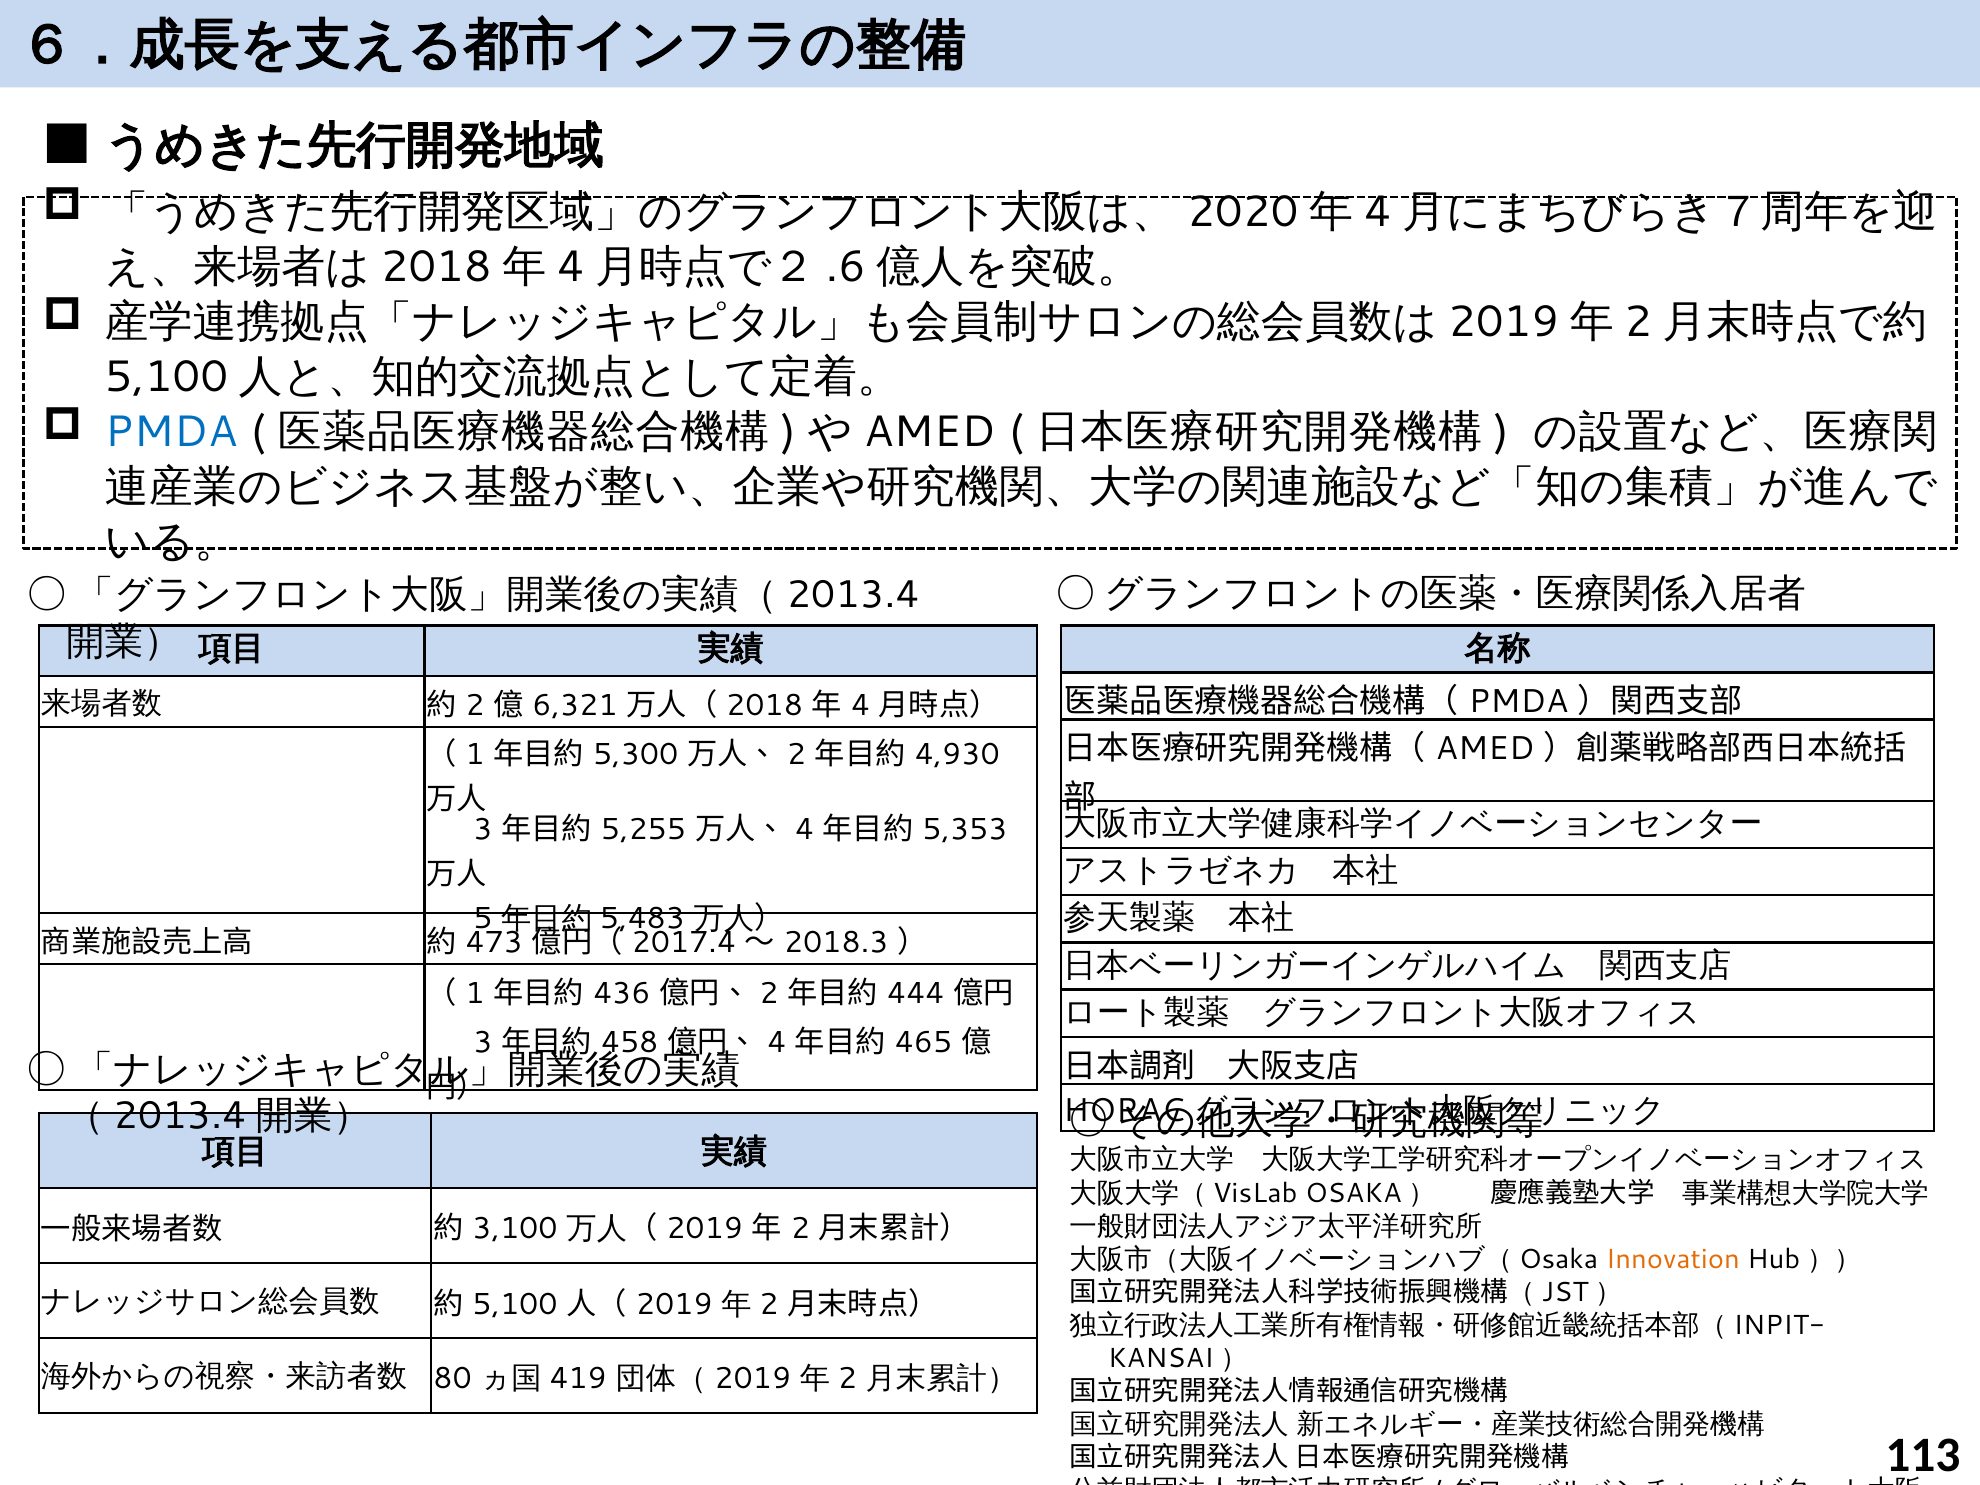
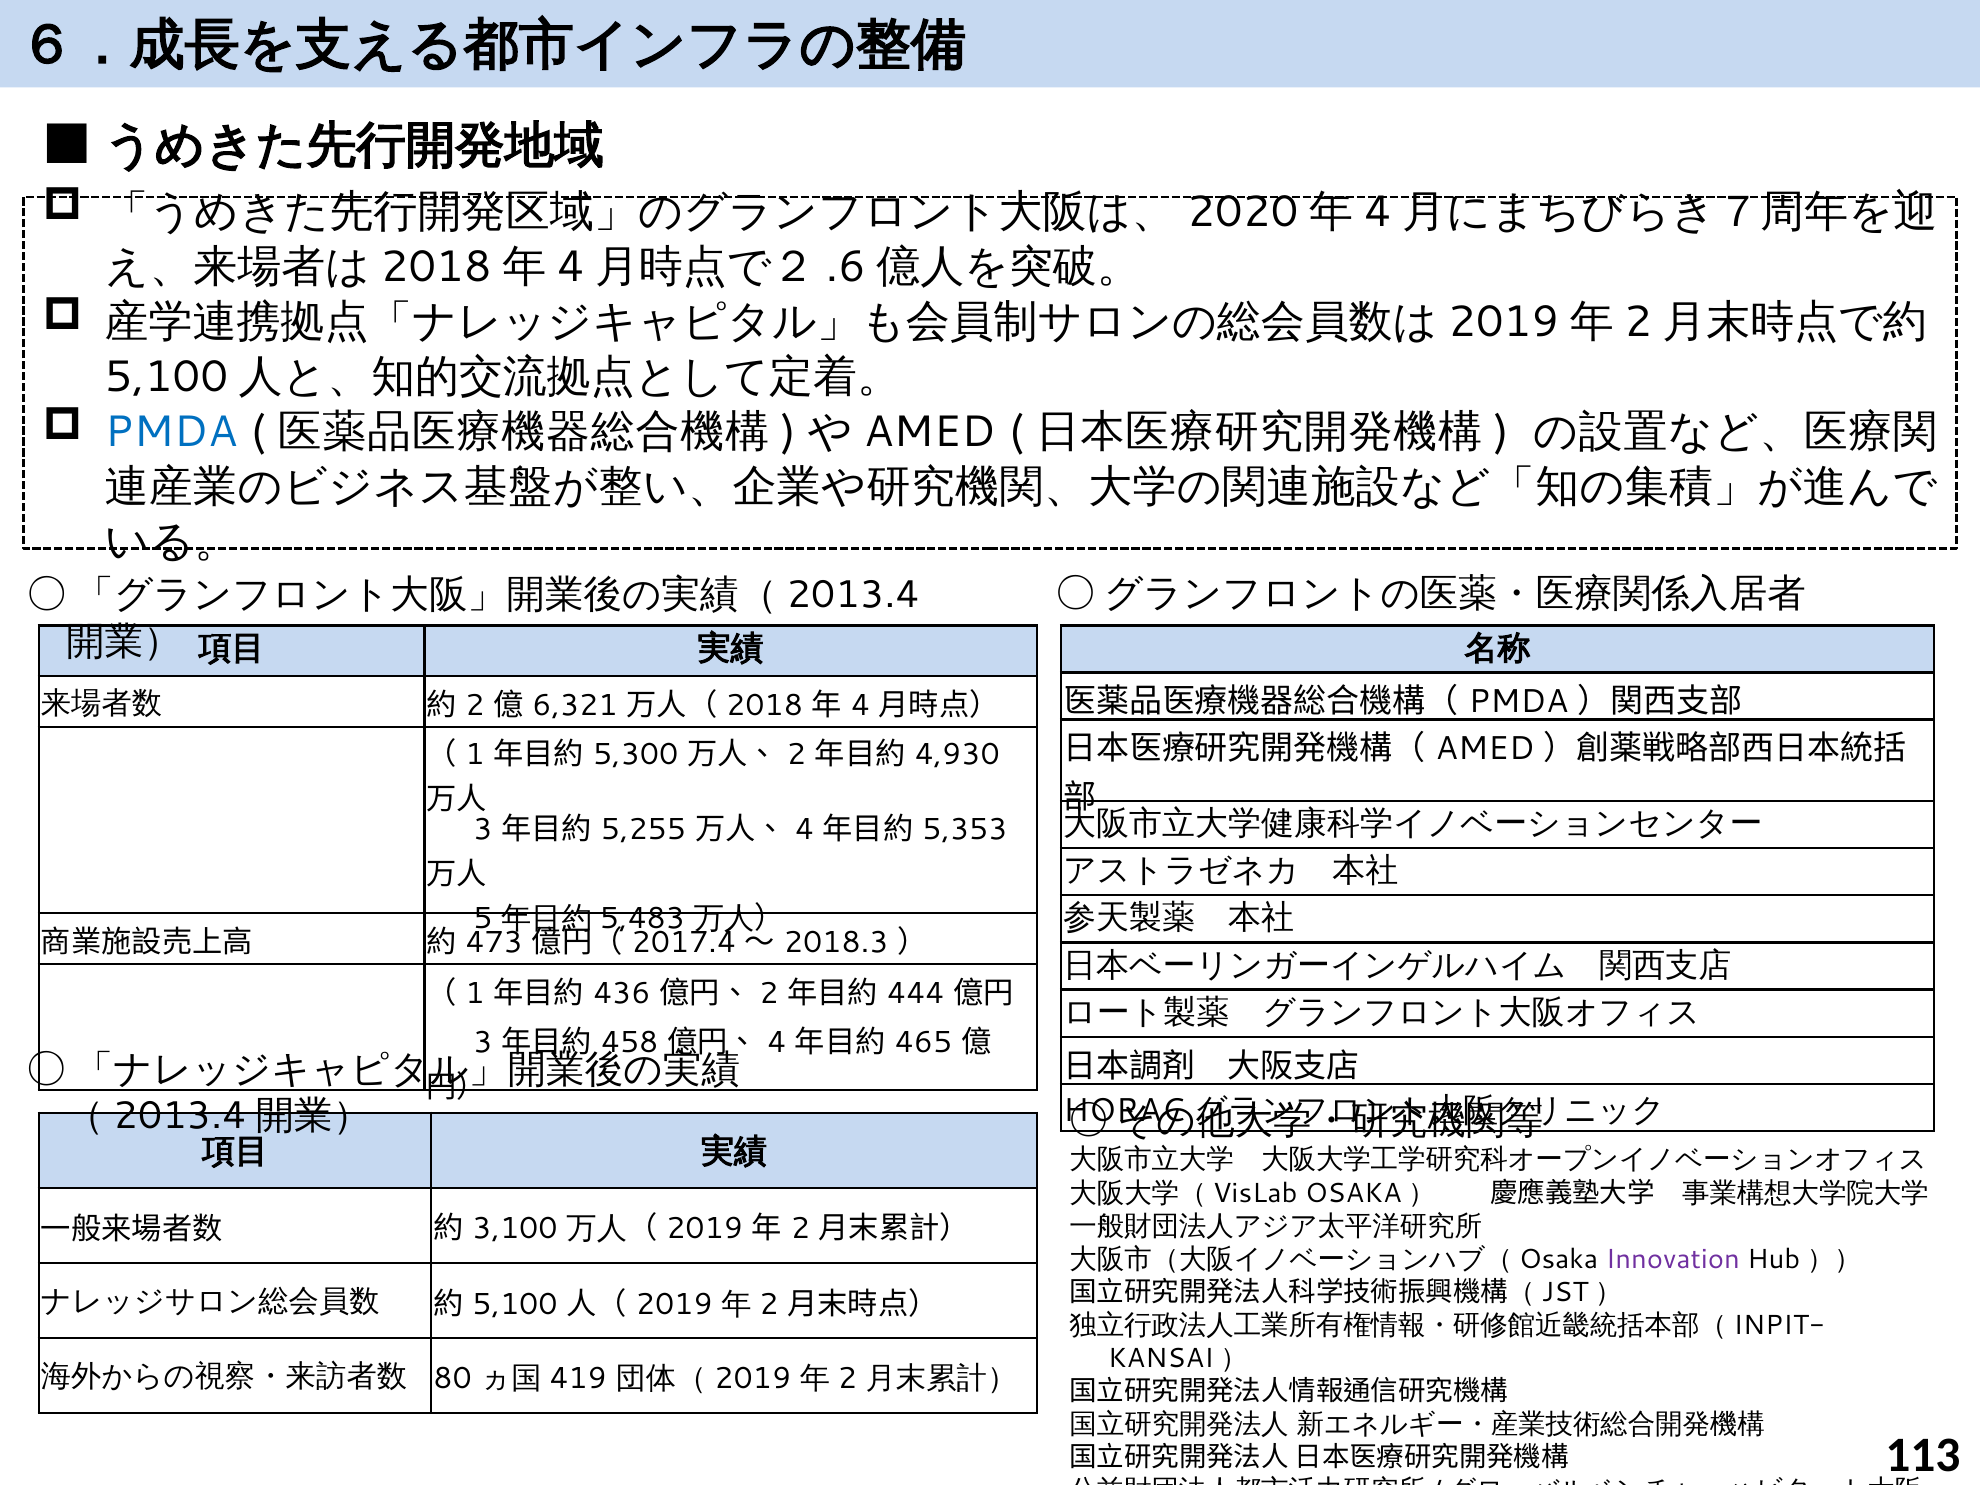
Innovation colour: orange -> purple (1673, 1259)
